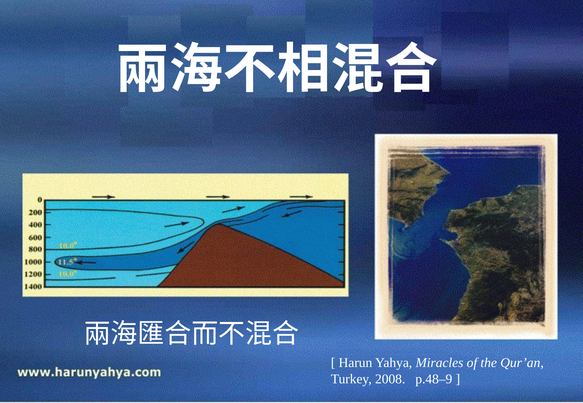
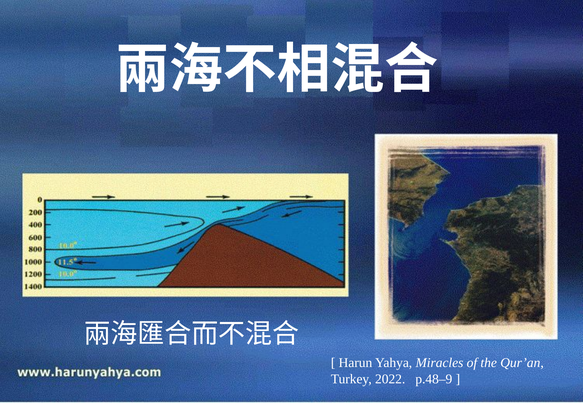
2008: 2008 -> 2022 (390, 380)
